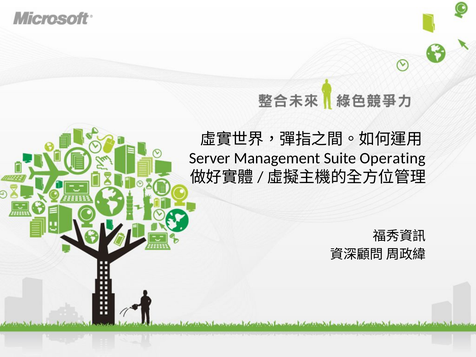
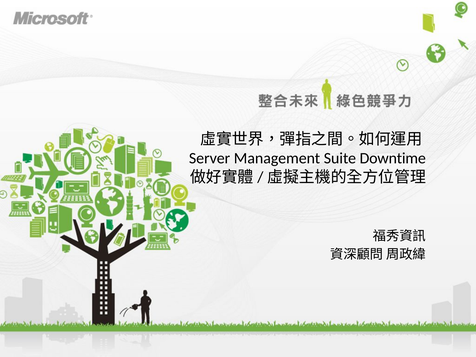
Operating: Operating -> Downtime (393, 158)
